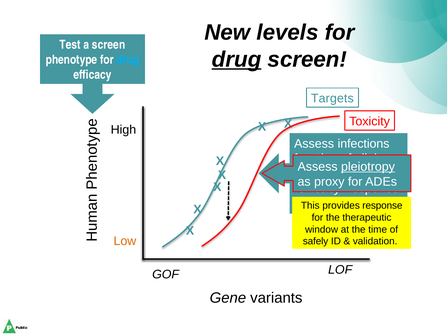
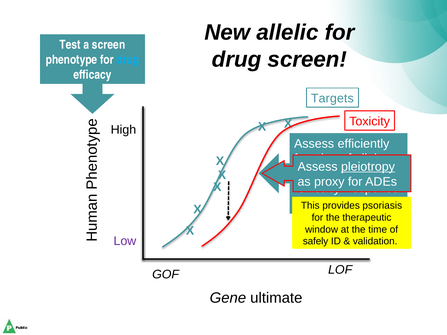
levels: levels -> allelic (288, 33)
drug underline: present -> none (237, 59)
infections: infections -> efficiently (363, 144)
provides response: response -> psoriasis (382, 206)
Low colour: orange -> purple (125, 241)
variants: variants -> ultimate (276, 298)
